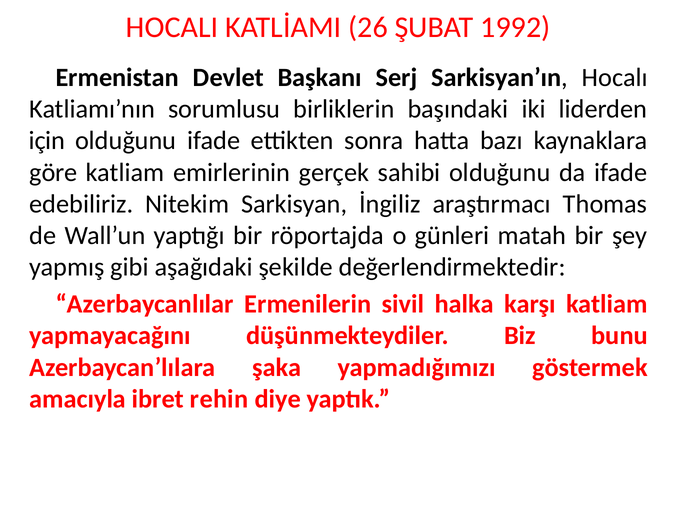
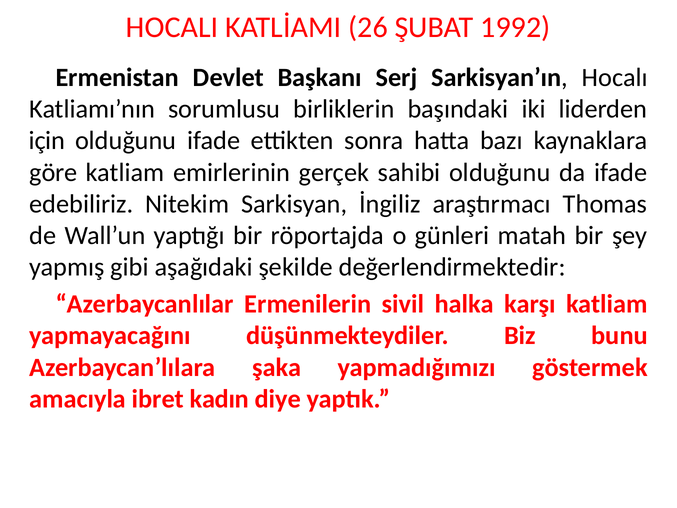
rehin: rehin -> kadın (219, 399)
